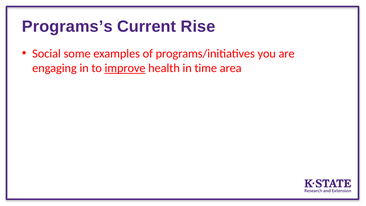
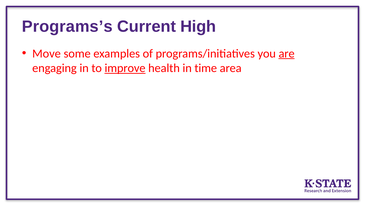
Rise: Rise -> High (198, 26)
Social: Social -> Move (47, 53)
are underline: none -> present (287, 53)
